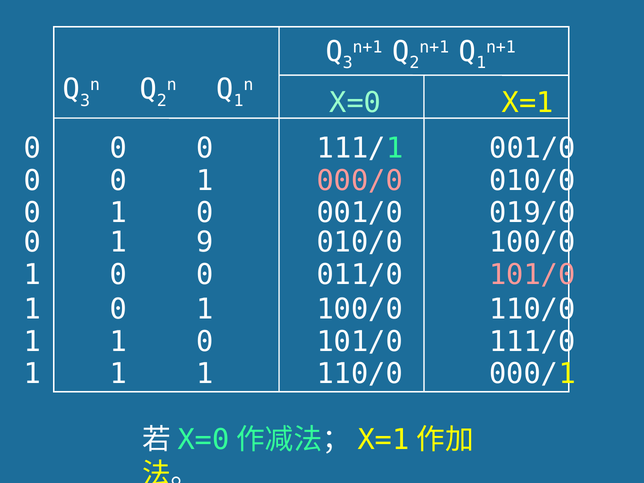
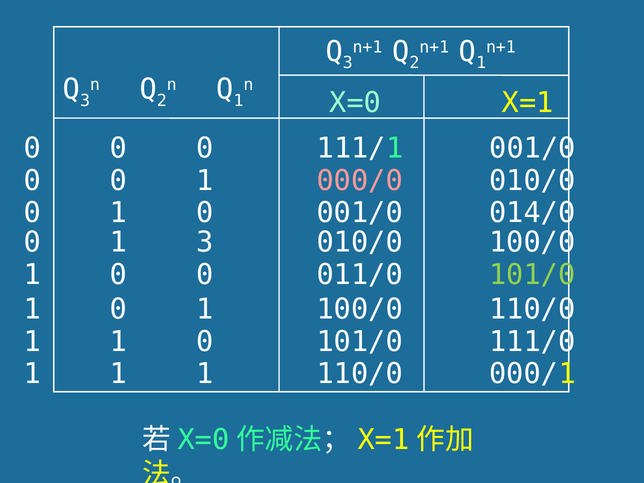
019/0: 019/0 -> 014/0 (532, 213)
1 9: 9 -> 3 (205, 242)
101/0 colour: pink -> light green (532, 275)
